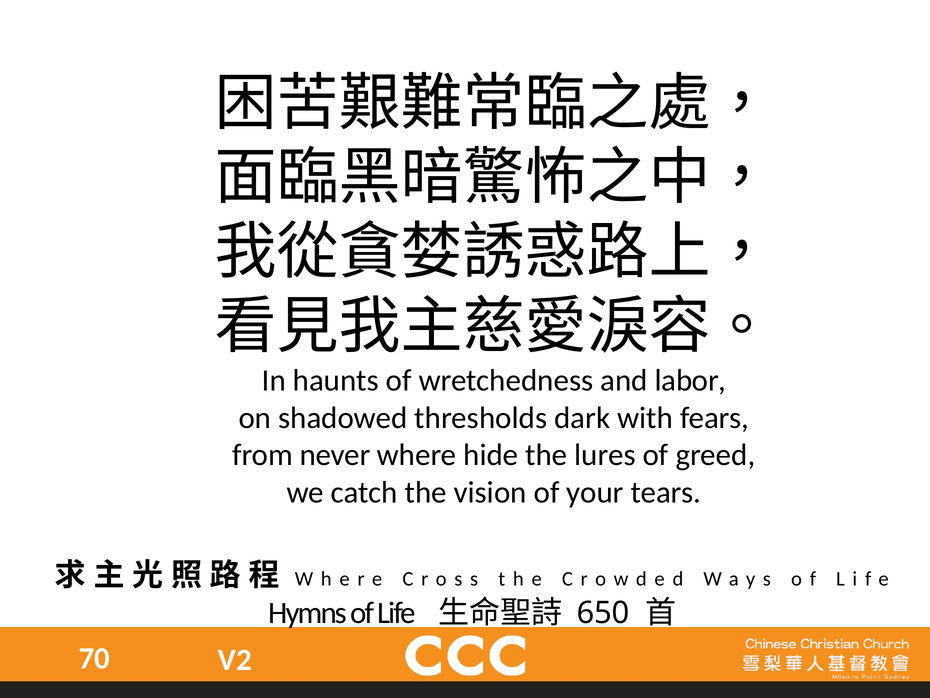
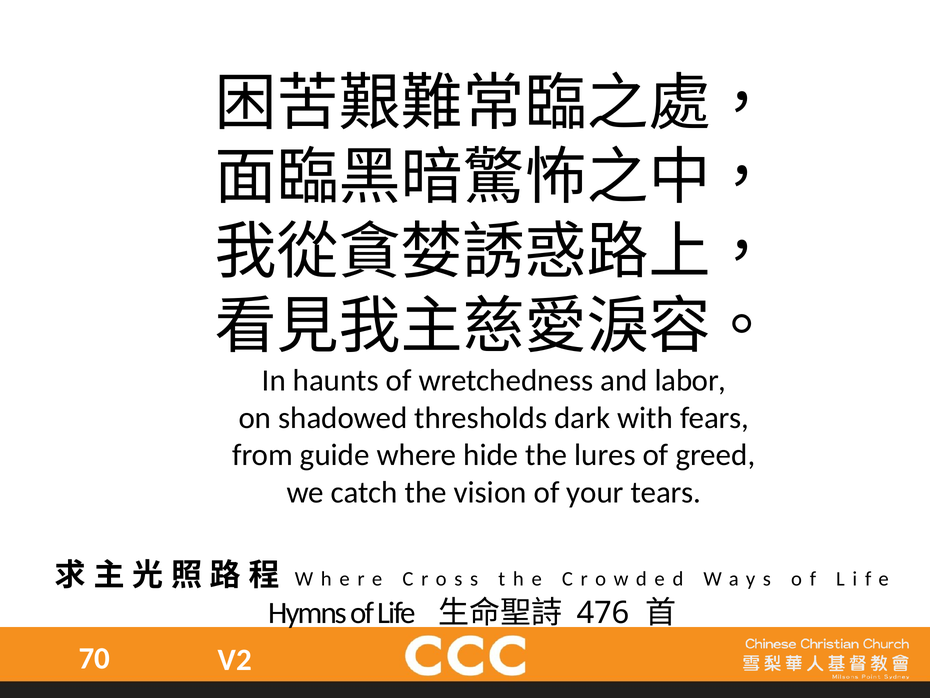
never: never -> guide (335, 455)
650: 650 -> 476 (603, 612)
